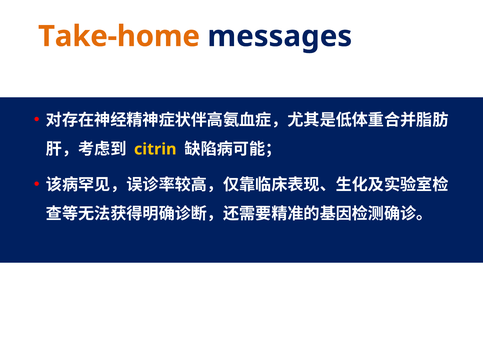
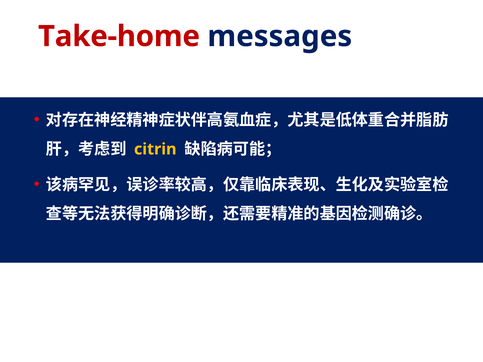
Take-home colour: orange -> red (119, 36)
